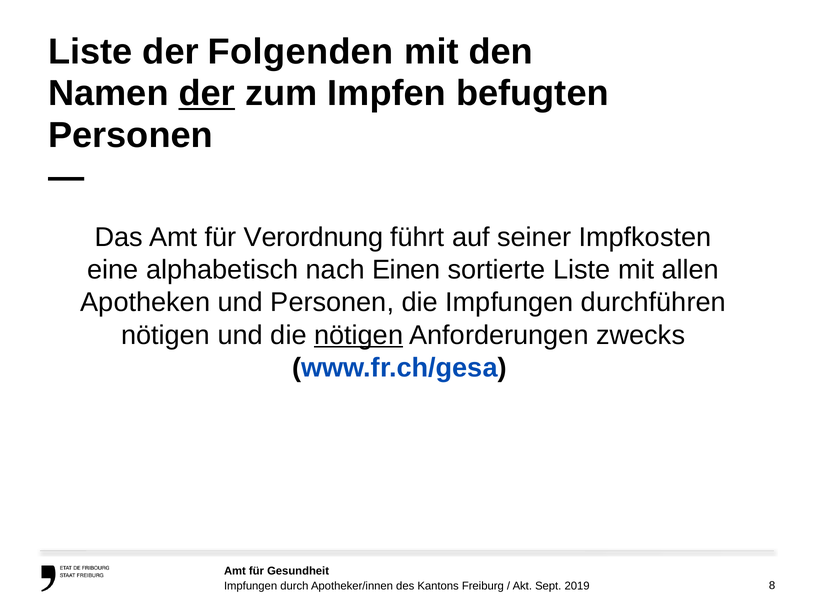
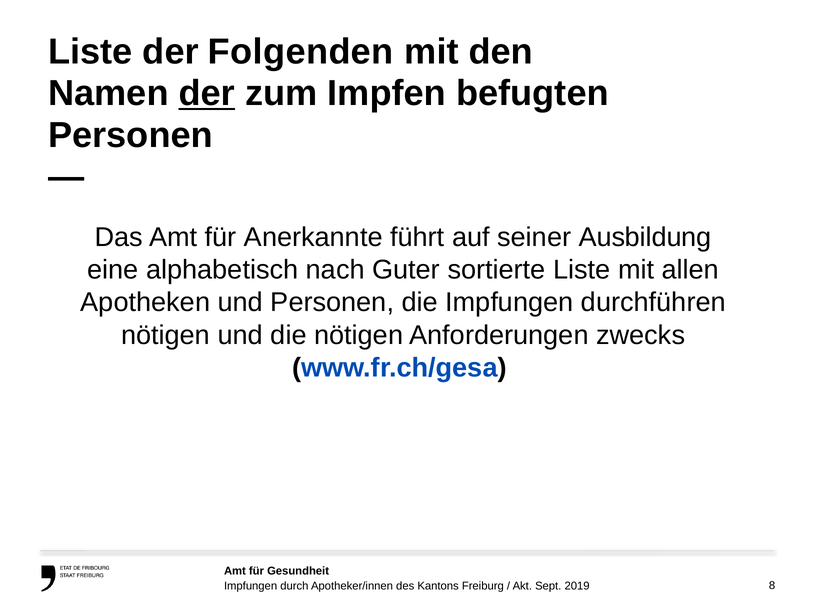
Verordnung: Verordnung -> Anerkannte (313, 238)
Impfkosten: Impfkosten -> Ausbildung (645, 238)
Einen: Einen -> Guter (406, 270)
nötigen underline: present -> none (359, 335)
